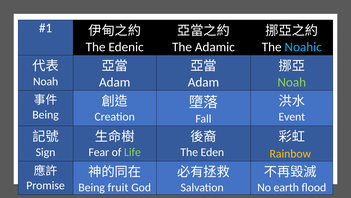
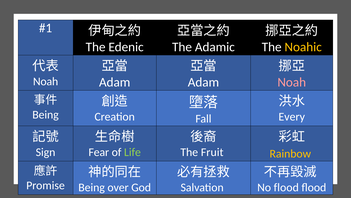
Noahic colour: light blue -> yellow (303, 47)
Noah colour: light green -> pink (292, 82)
Event: Event -> Every (292, 116)
Eden: Eden -> Fruit (212, 152)
fruit: fruit -> over (118, 187)
No earth: earth -> flood (286, 187)
